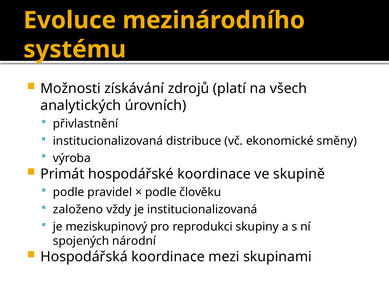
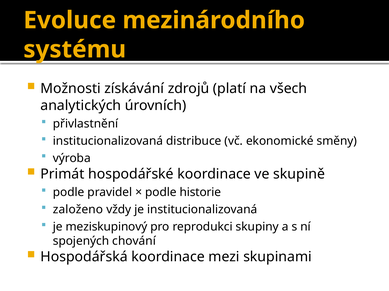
člověku: člověku -> historie (200, 193)
národní: národní -> chování (134, 242)
